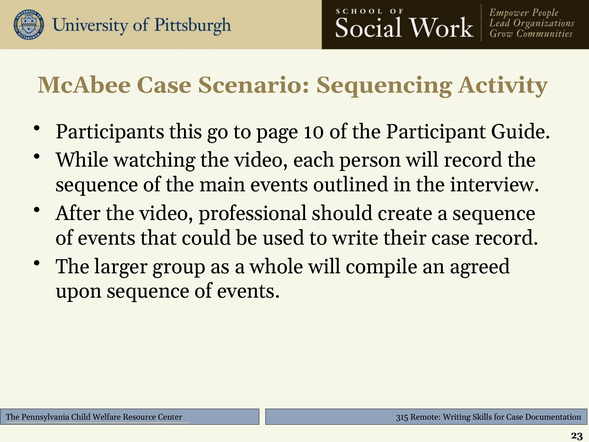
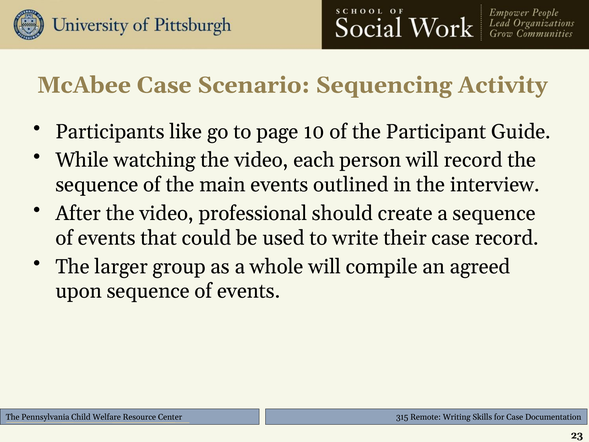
this: this -> like (186, 132)
